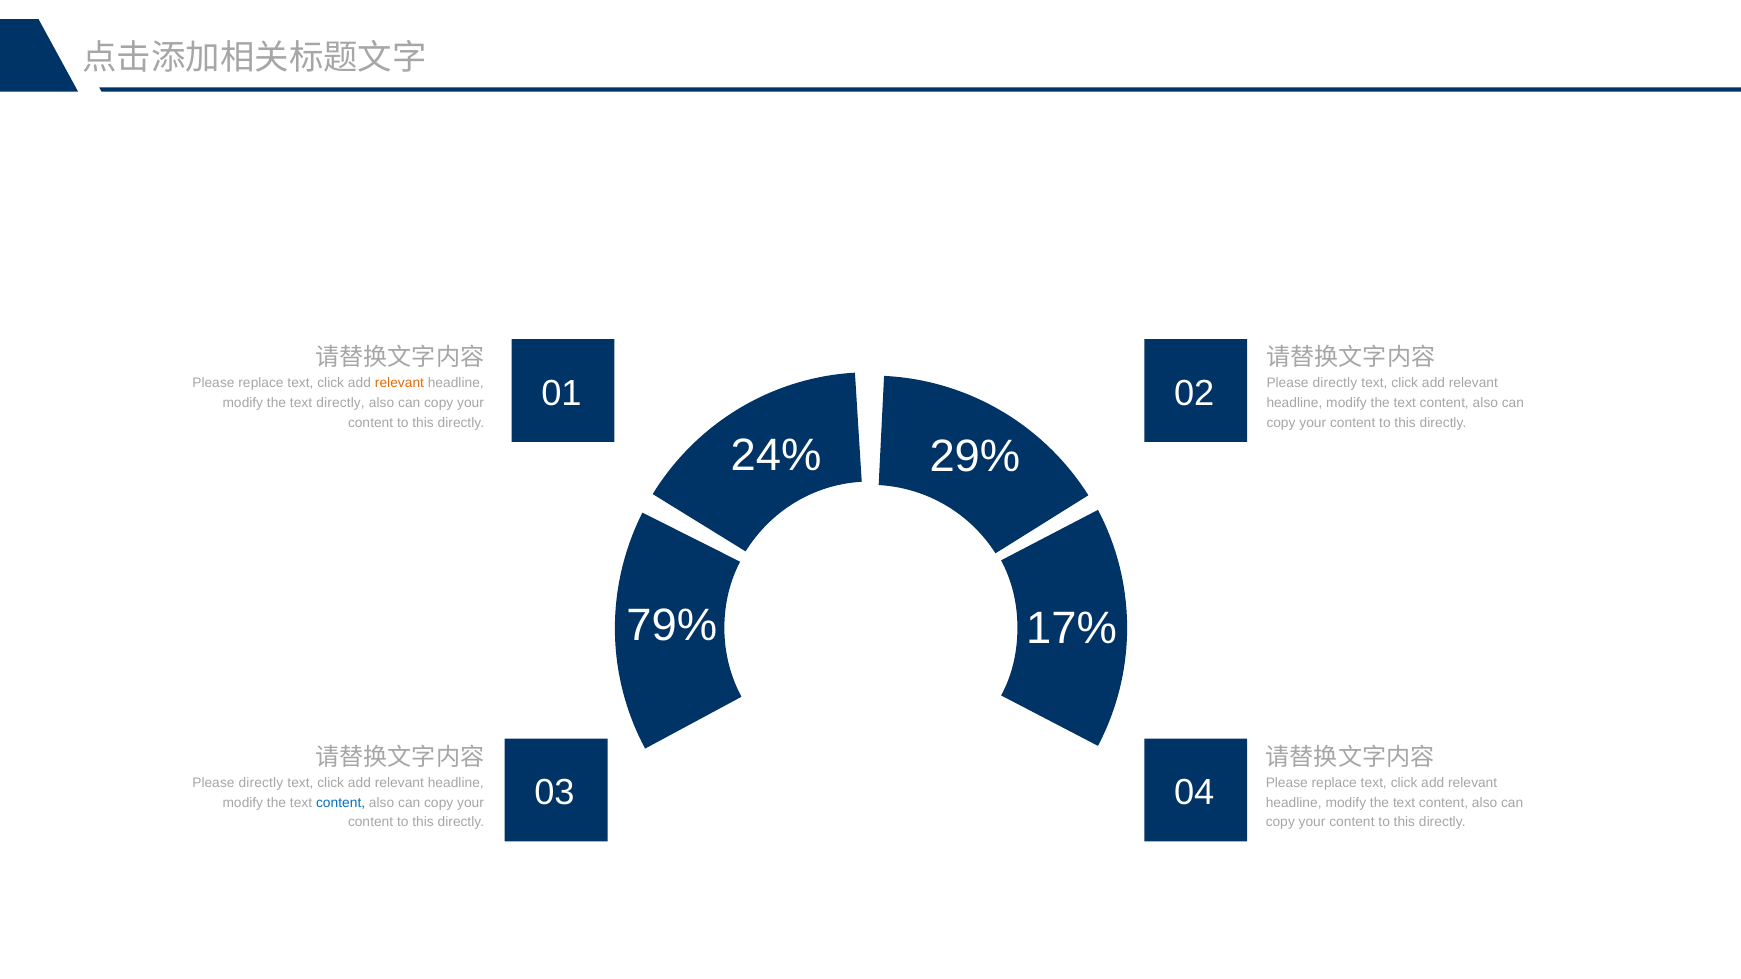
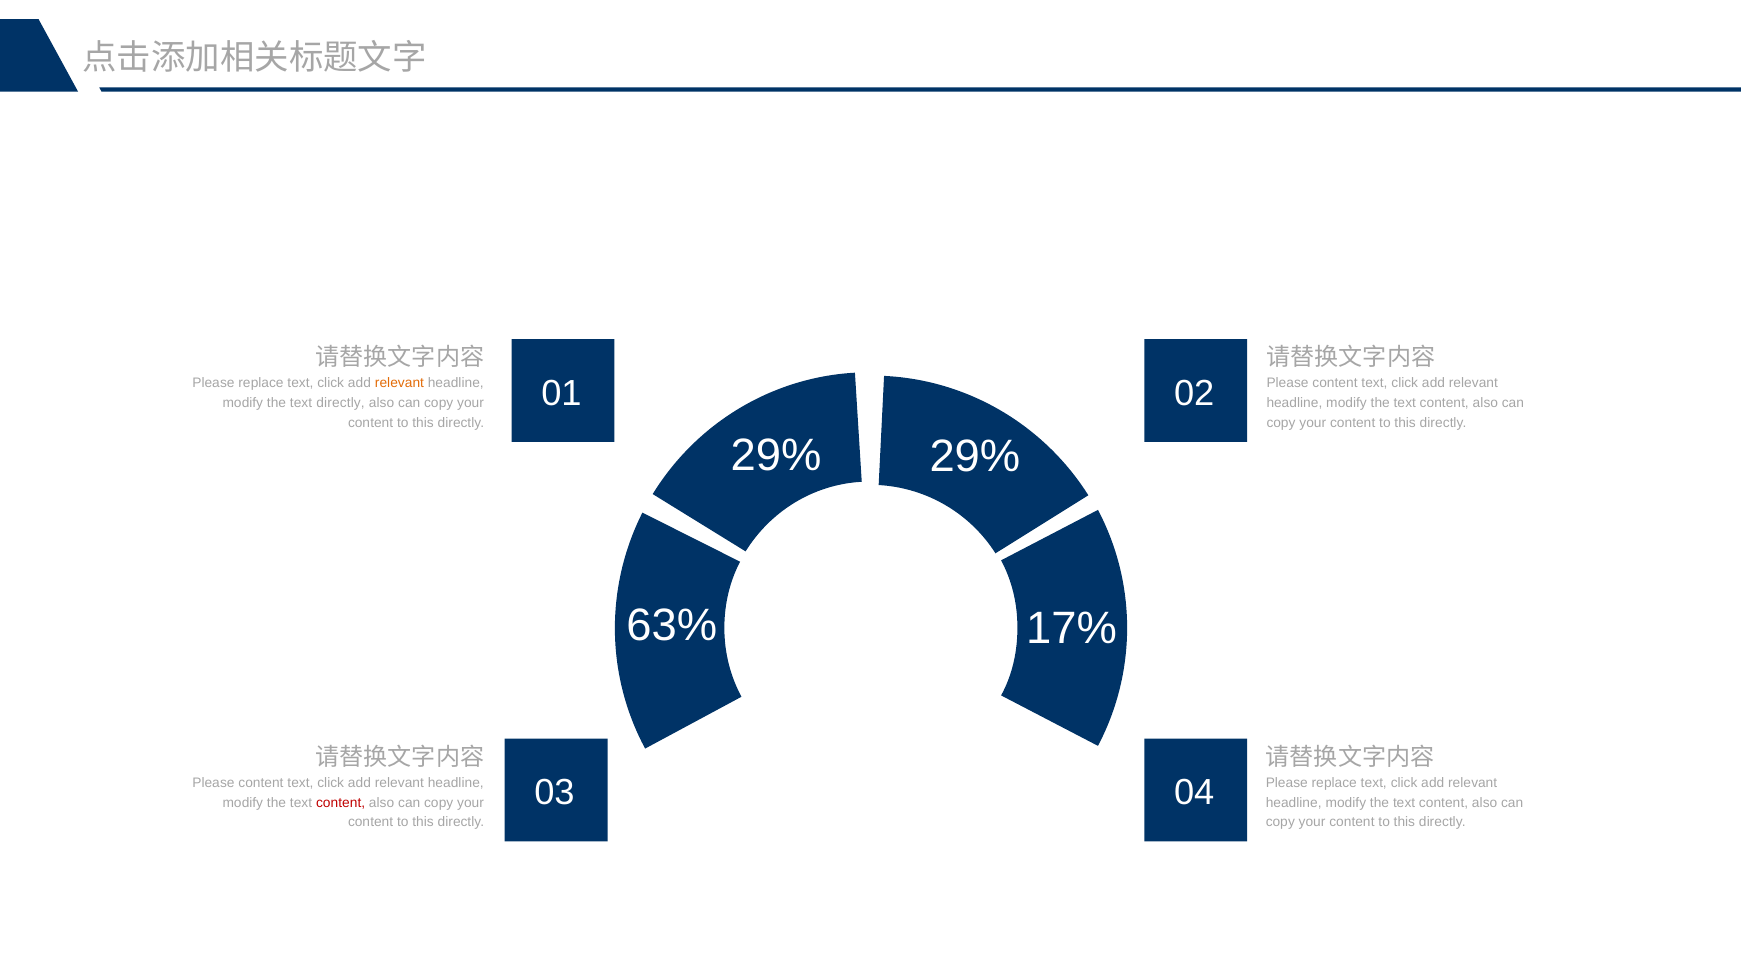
directly: directly -> content (1335, 383)
24%: 24% -> 29% (776, 456)
79%: 79% -> 63% (672, 626)
directly: directly -> content (261, 783)
content colour: blue -> red (341, 803)
